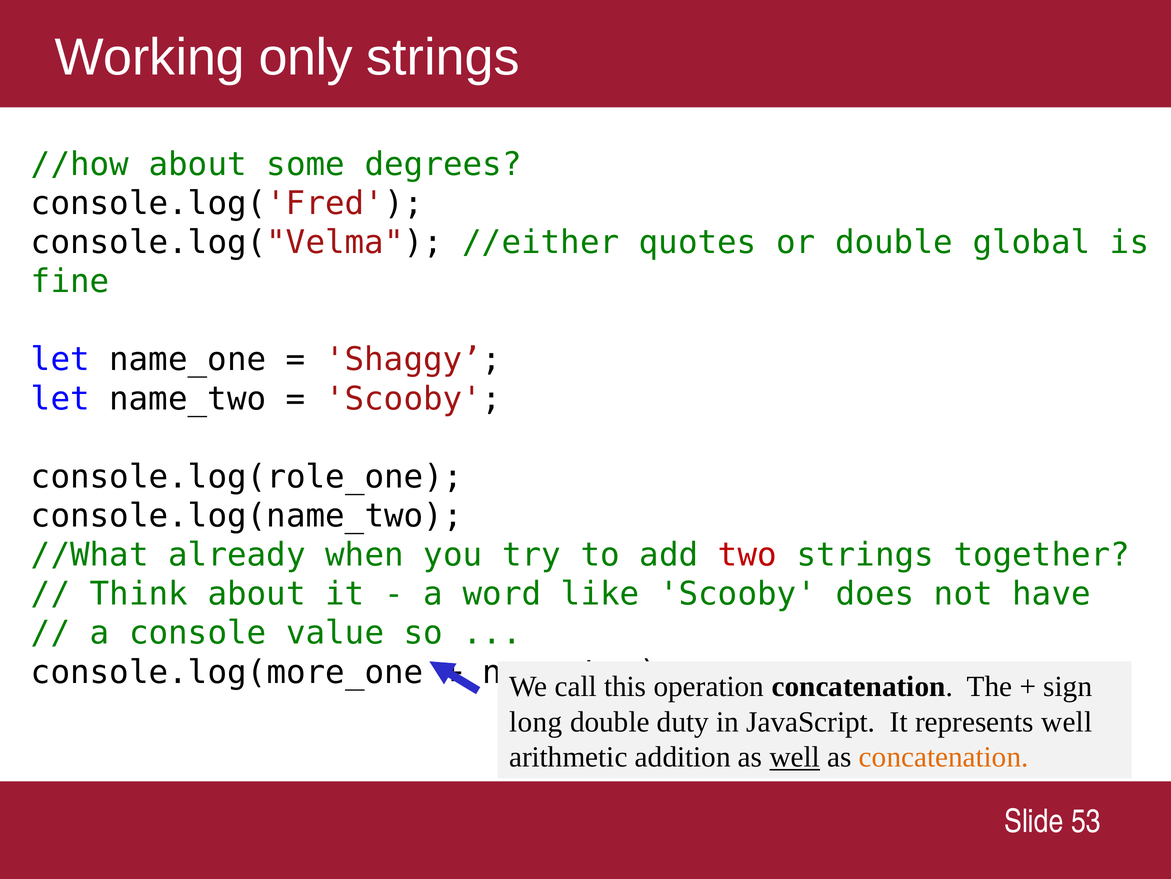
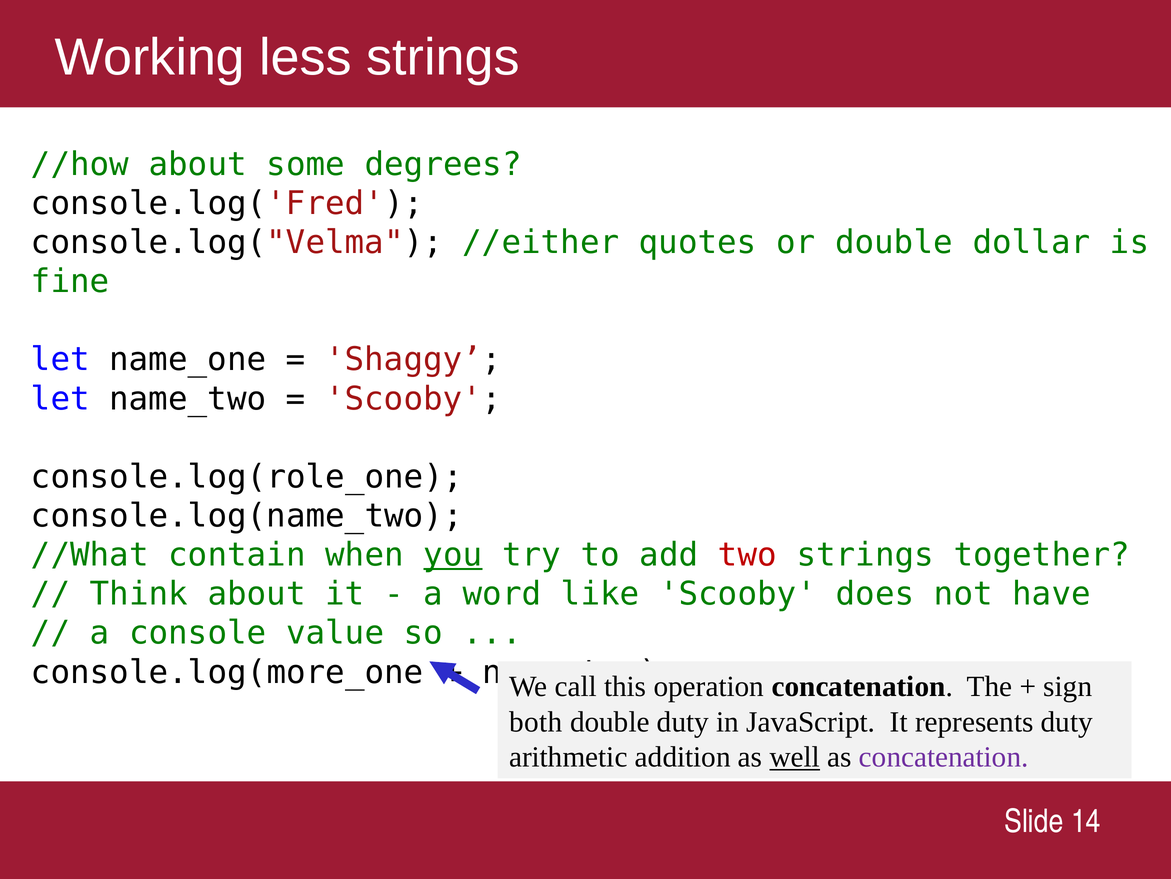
only: only -> less (306, 57)
global: global -> dollar (1031, 242)
already: already -> contain (237, 555)
you underline: none -> present (453, 555)
long: long -> both (536, 721)
represents well: well -> duty (1067, 721)
concatenation colour: orange -> purple (944, 756)
53: 53 -> 14 (1086, 821)
